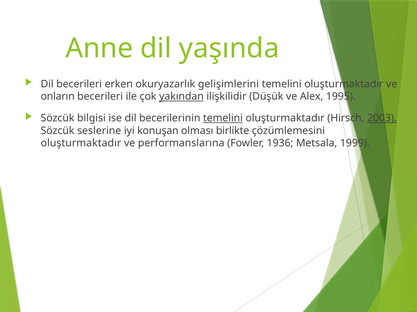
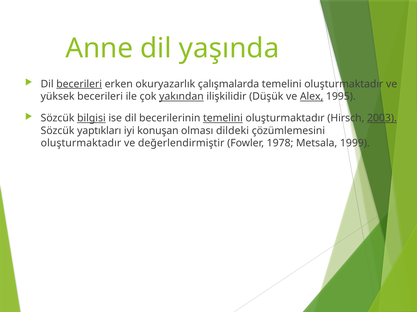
becerileri underline: none -> present (79, 84)
gelişimlerini: gelişimlerini -> çalışmalarda (229, 84)
onların: onların -> yüksek (58, 97)
Alex underline: none -> present (312, 97)
bilgisi underline: none -> present (91, 118)
seslerine: seslerine -> yaptıkları (99, 131)
birlikte: birlikte -> dildeki (232, 131)
performanslarına: performanslarına -> değerlendirmiştir (181, 143)
1936: 1936 -> 1978 (280, 143)
